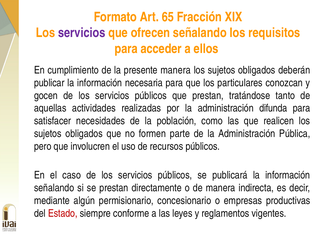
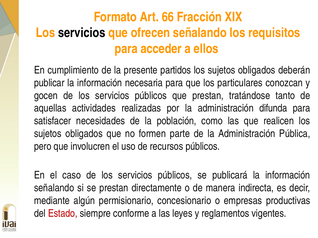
65: 65 -> 66 (168, 17)
servicios colour: purple -> black (82, 33)
presente manera: manera -> partidos (176, 70)
